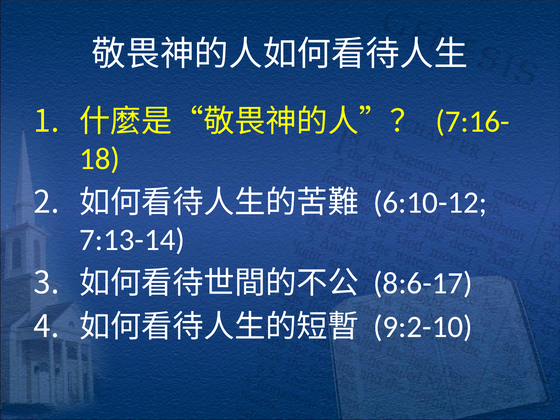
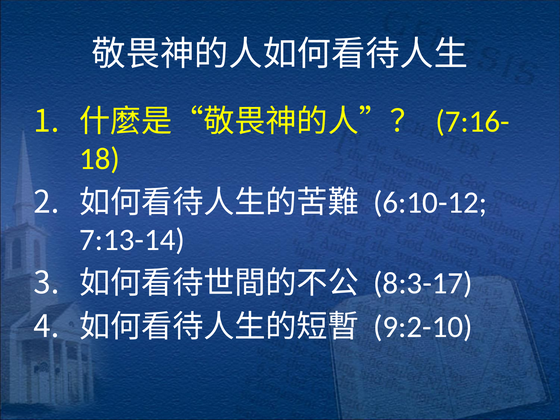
8:6-17: 8:6-17 -> 8:3-17 (423, 283)
